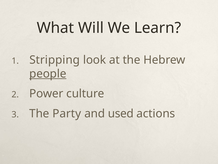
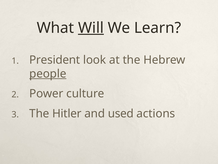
Will underline: none -> present (91, 28)
Stripping: Stripping -> President (55, 60)
Party: Party -> Hitler (67, 113)
